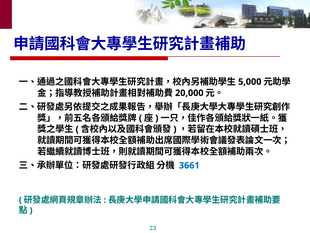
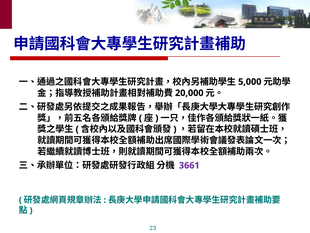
3661 colour: blue -> purple (189, 165)
